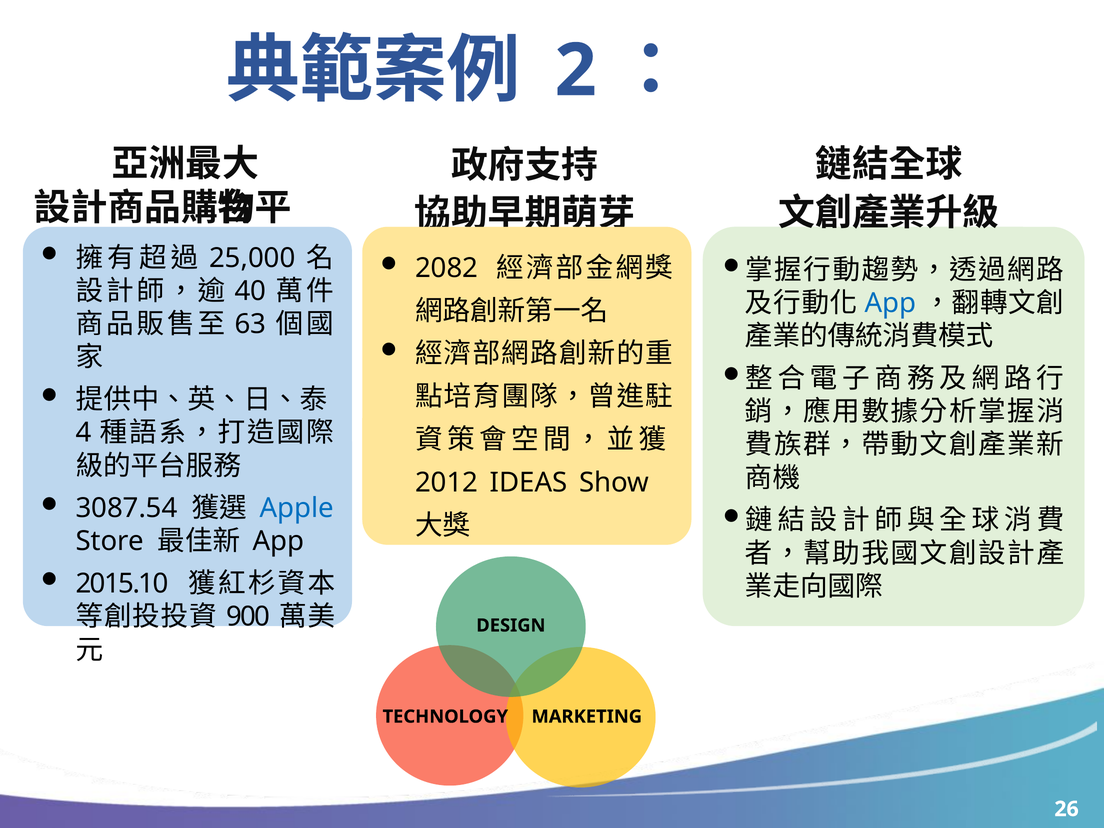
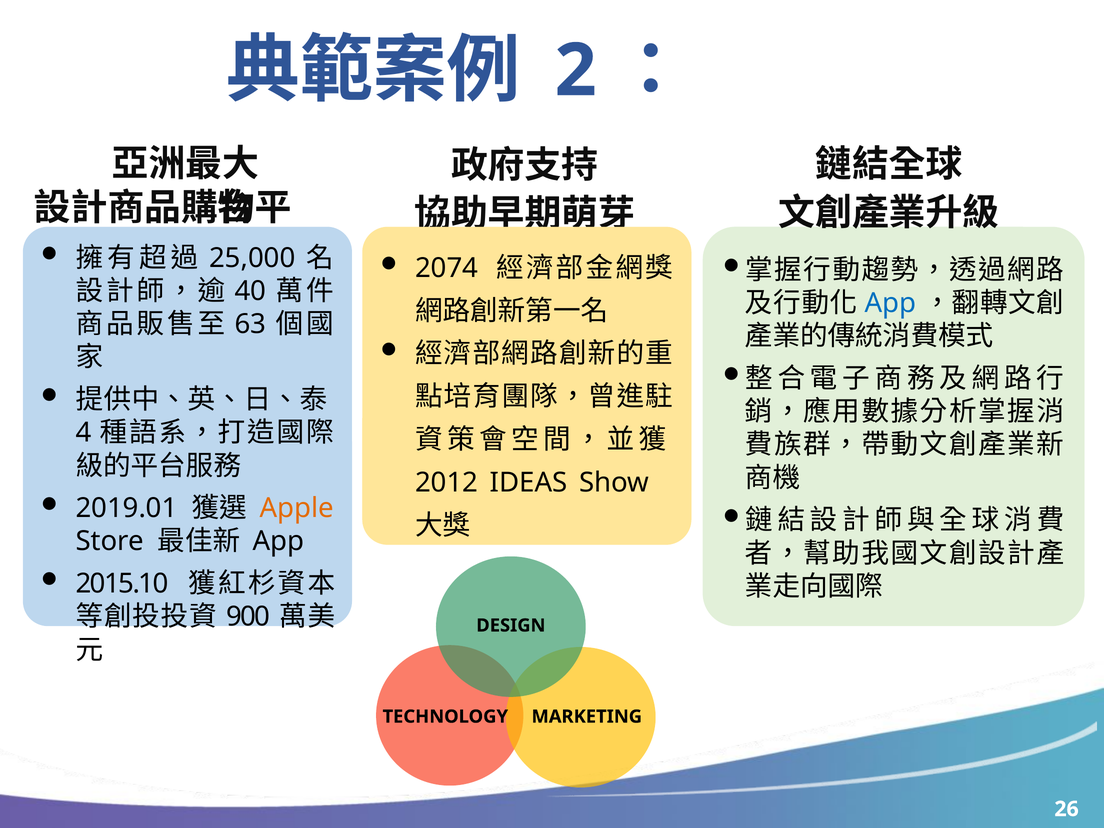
2082: 2082 -> 2074 (447, 268)
3087.54: 3087.54 -> 2019.01 (127, 508)
Apple colour: blue -> orange (297, 508)
